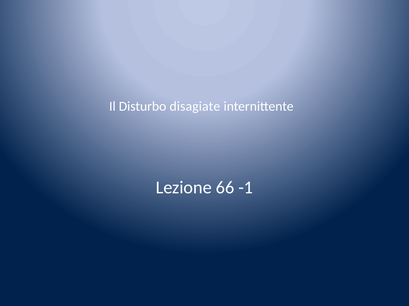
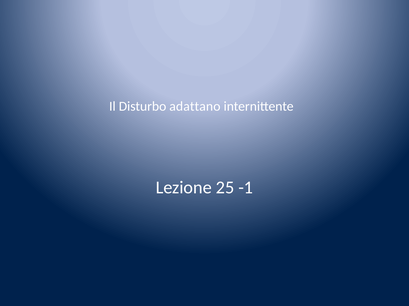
disagiate: disagiate -> adattano (195, 106)
66: 66 -> 25 (225, 188)
